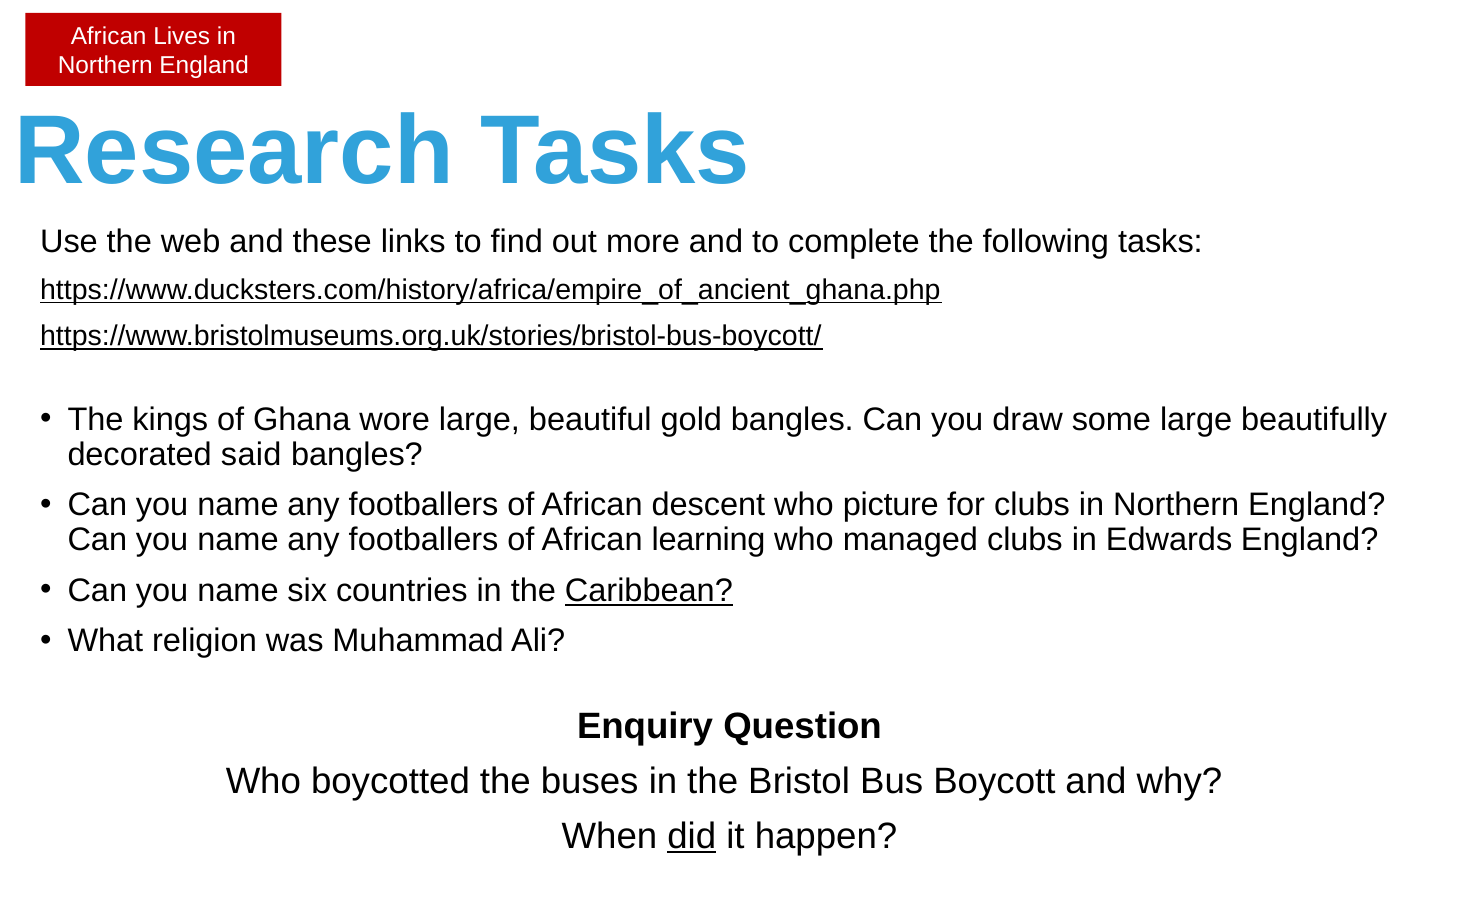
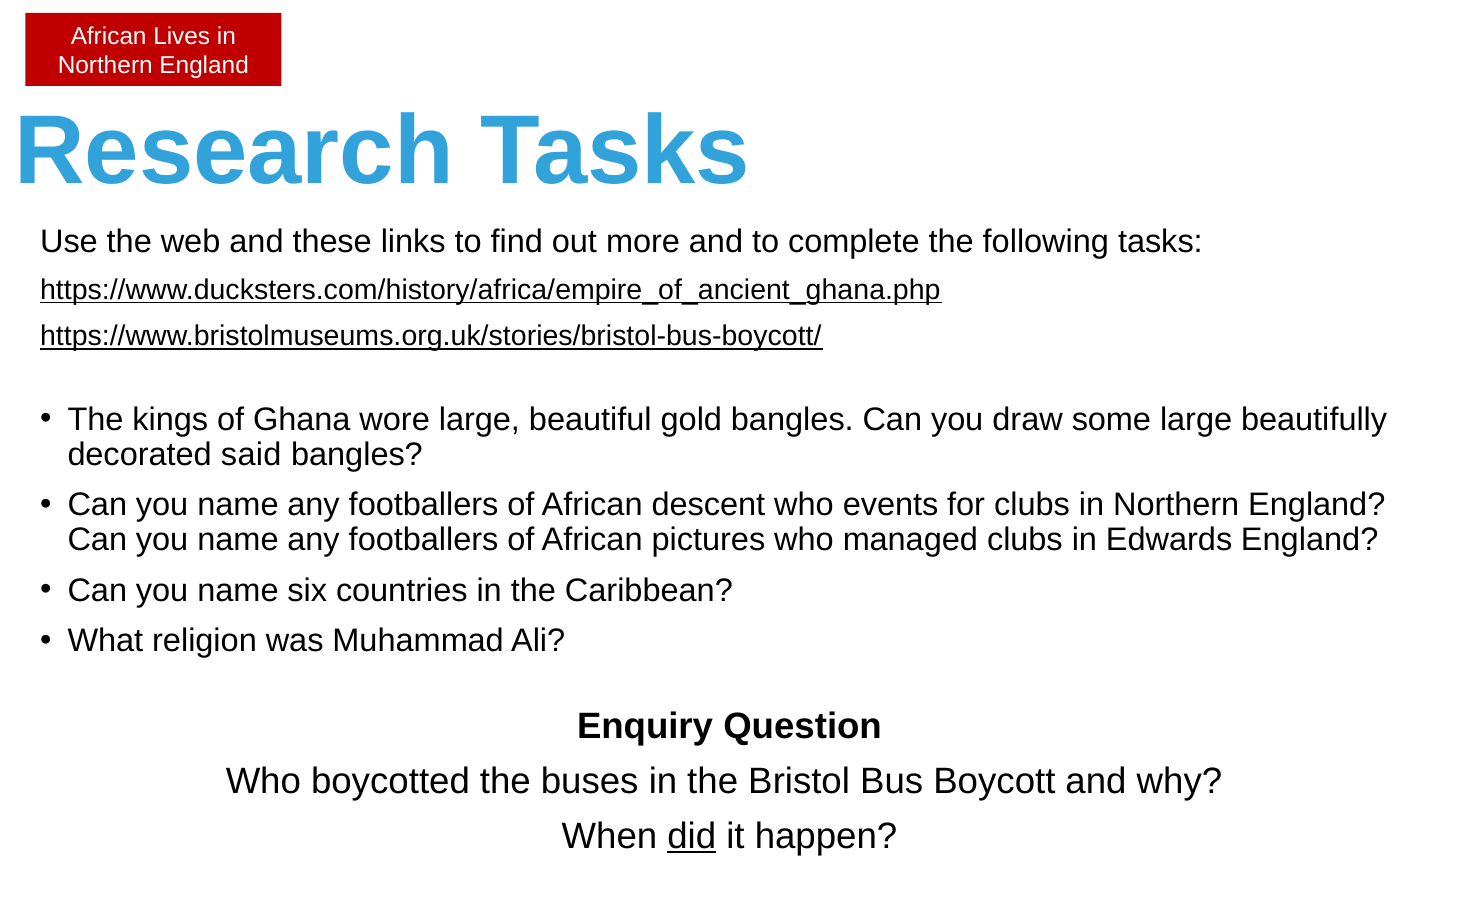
picture: picture -> events (891, 505)
learning: learning -> pictures (708, 540)
Caribbean underline: present -> none (649, 590)
